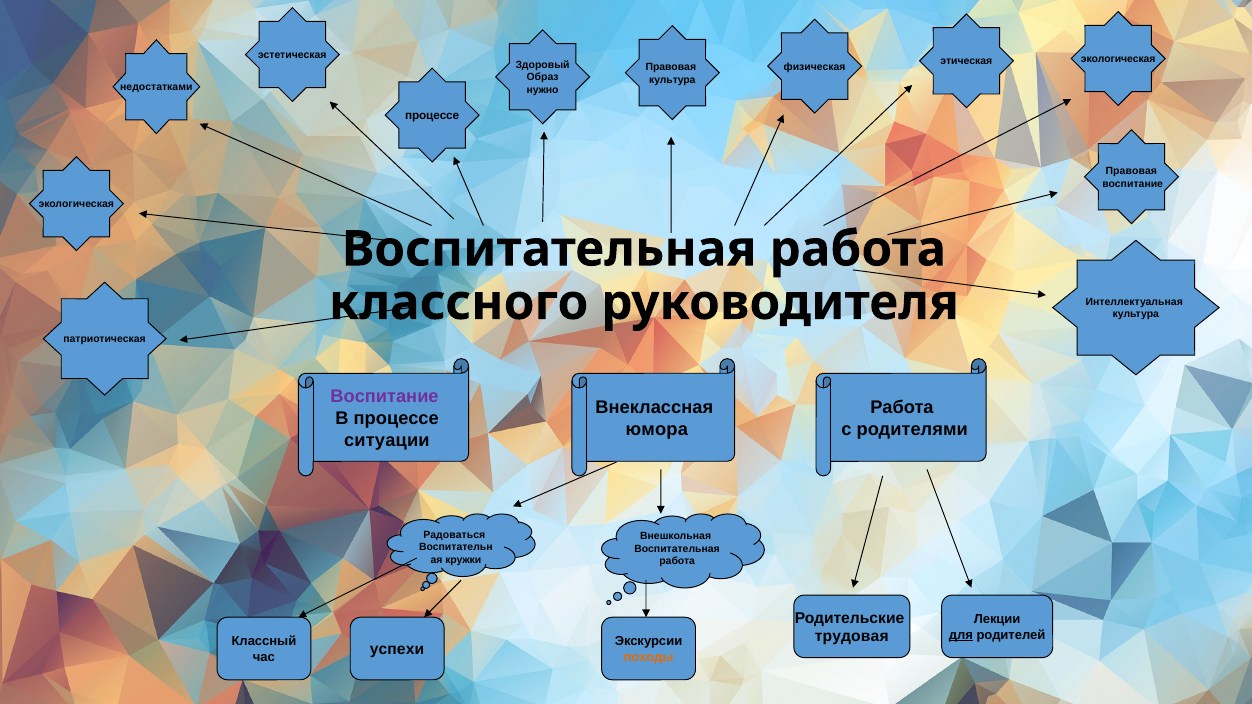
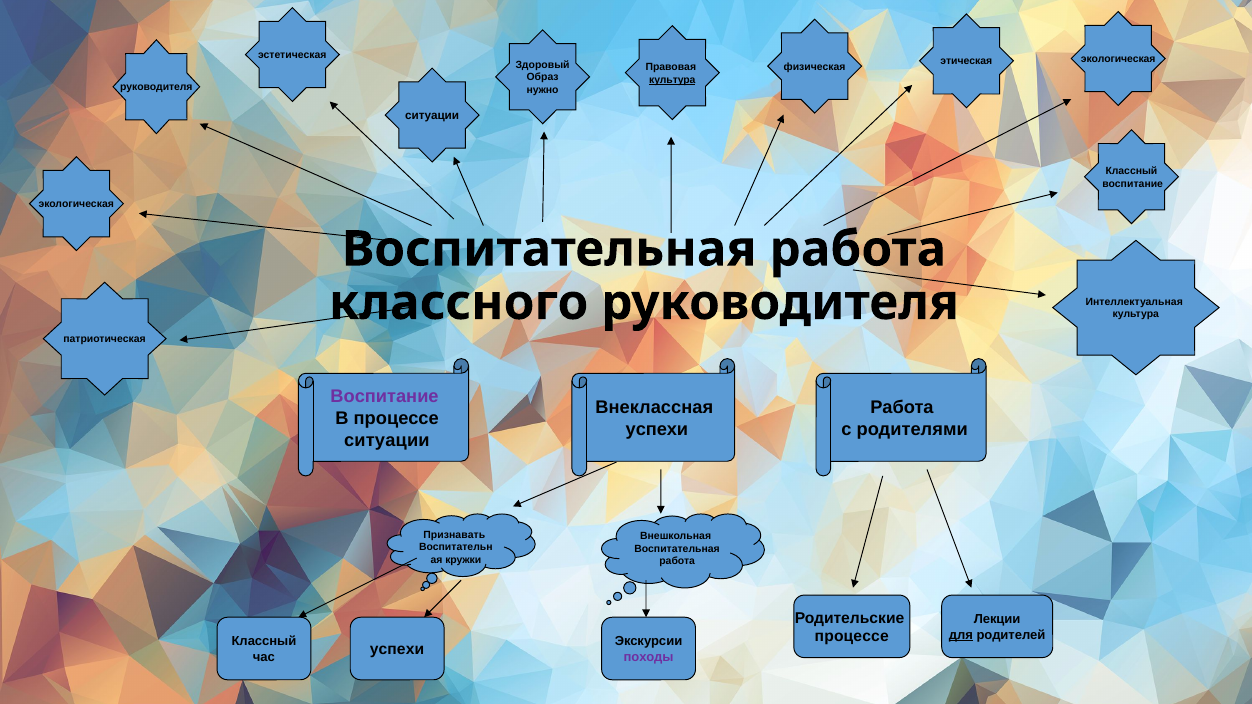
культура underline: none -> present (672, 80)
недостатками: недостатками -> руководителя (156, 87)
процессе: процессе -> ситуации (432, 116)
Правовая: Правовая -> Классный (1131, 171)
юмора: юмора -> успехи (657, 430)
Радоваться: Радоваться -> Признавать (454, 535)
трудовая: трудовая -> процессе (852, 637)
походы colour: orange -> purple (649, 657)
